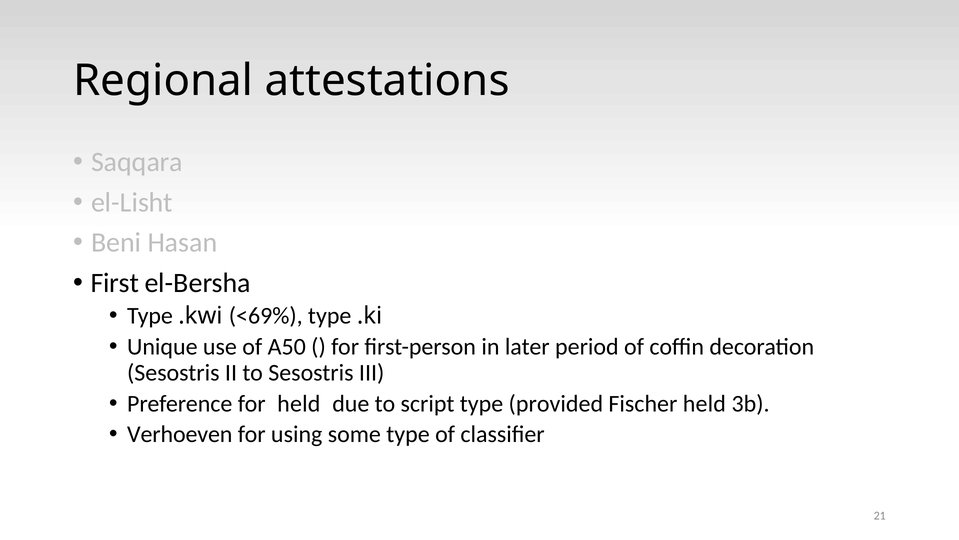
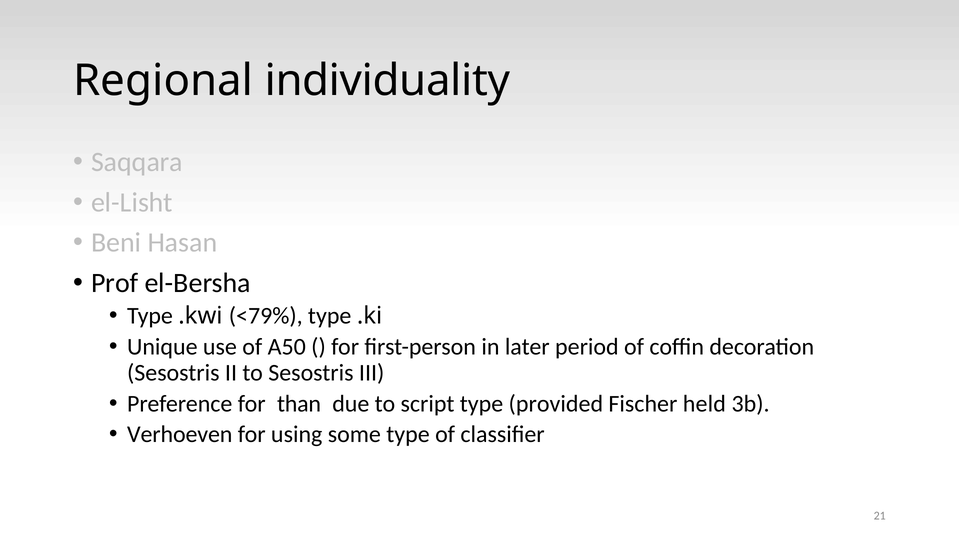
attestations: attestations -> individuality (387, 81)
First: First -> Prof (115, 283)
<69%: <69% -> <79% (266, 316)
𓎢 held: held -> than (299, 403)
